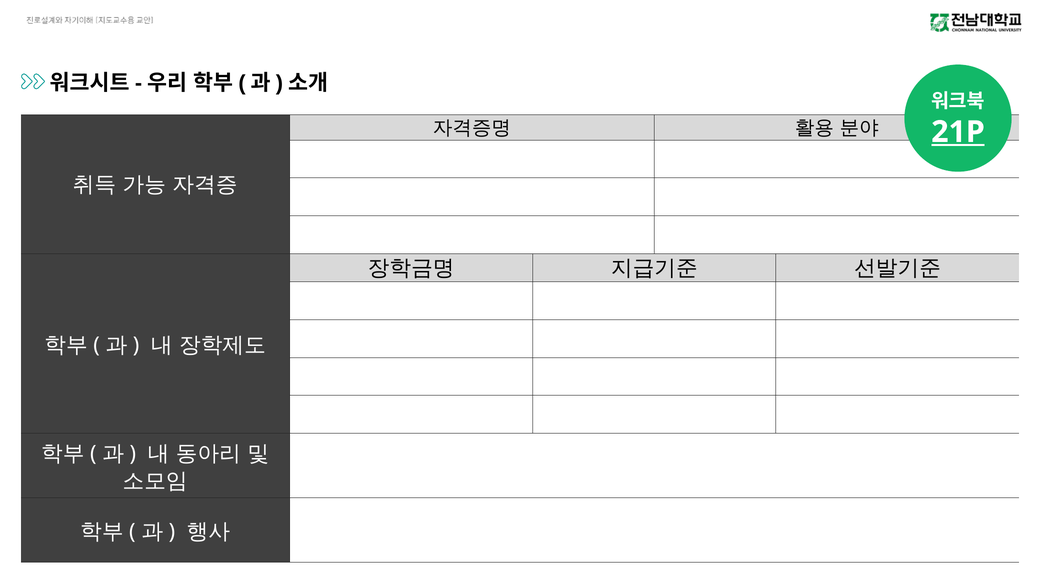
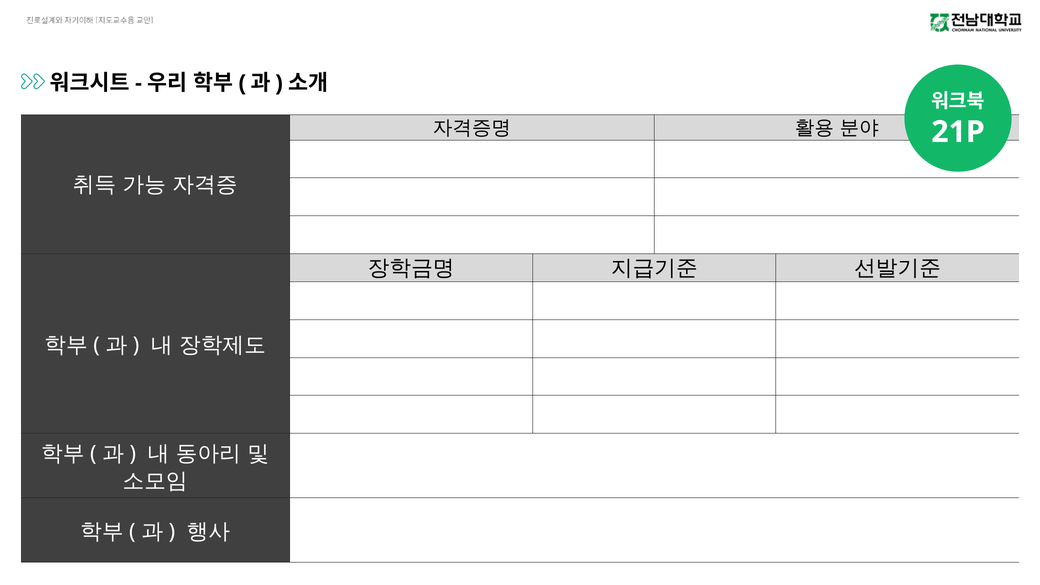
21P underline: present -> none (958, 132)
